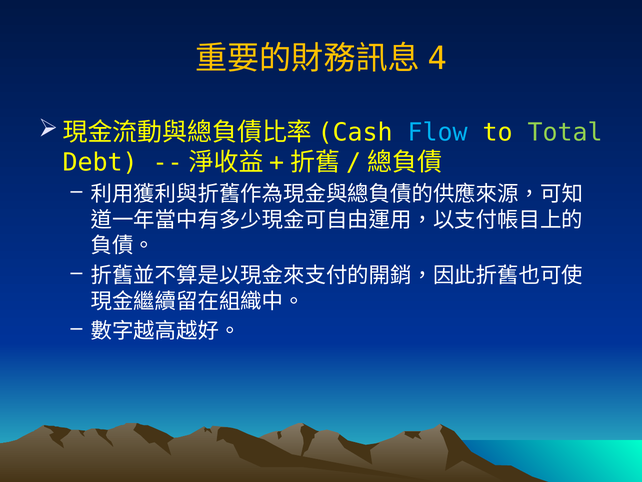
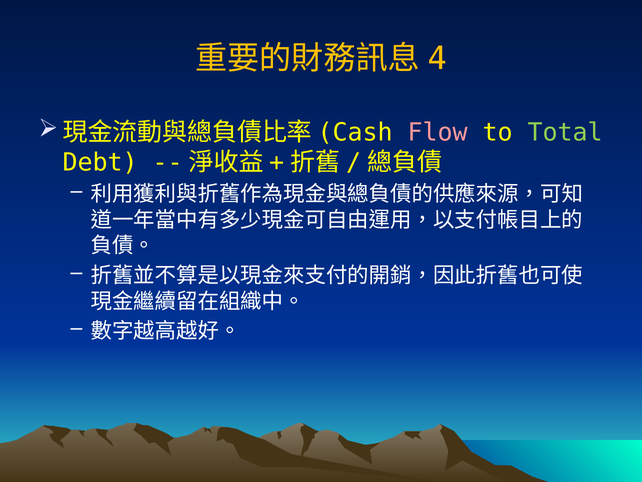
Flow colour: light blue -> pink (438, 132)
